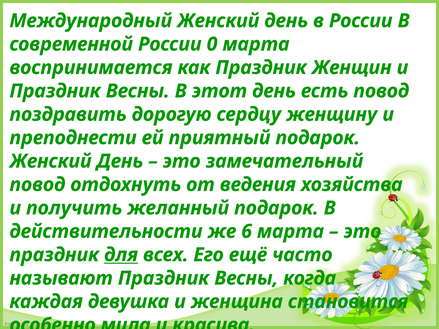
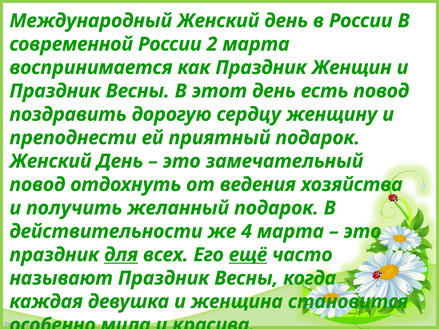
0: 0 -> 2 (212, 44)
6: 6 -> 4 (247, 232)
ещё underline: none -> present (248, 255)
